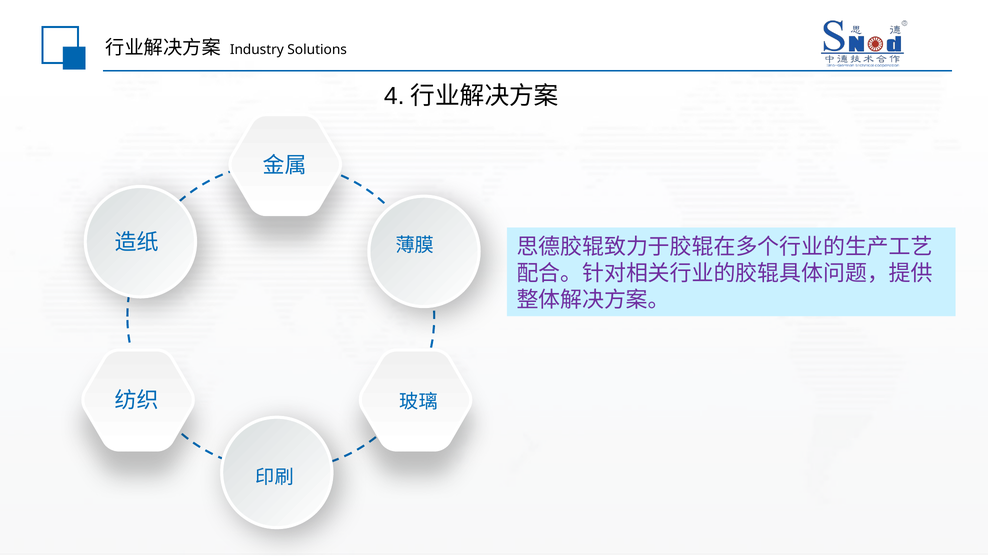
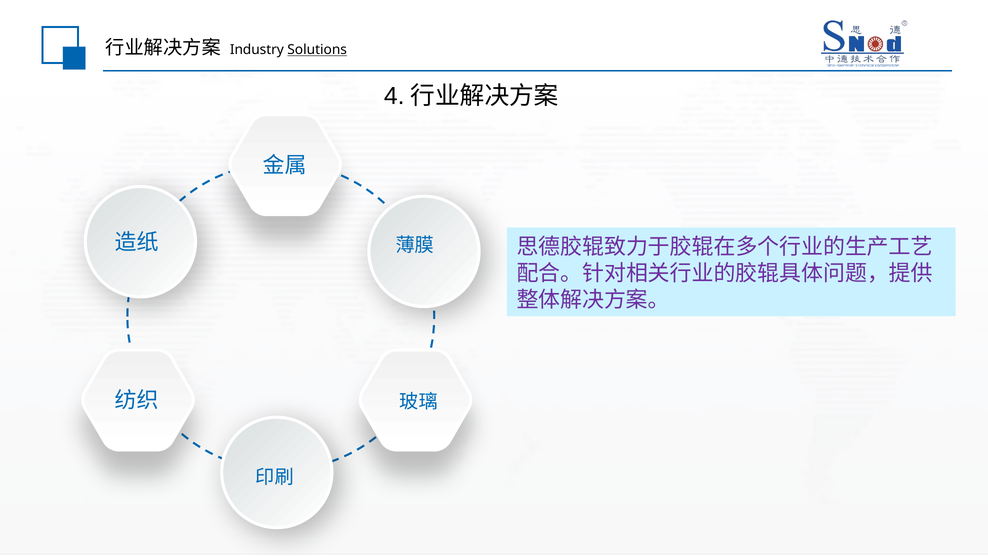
Solutions underline: none -> present (317, 50)
